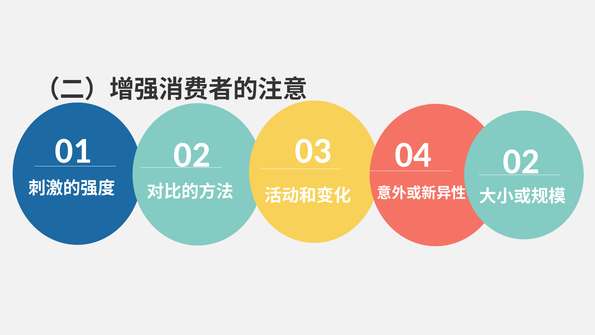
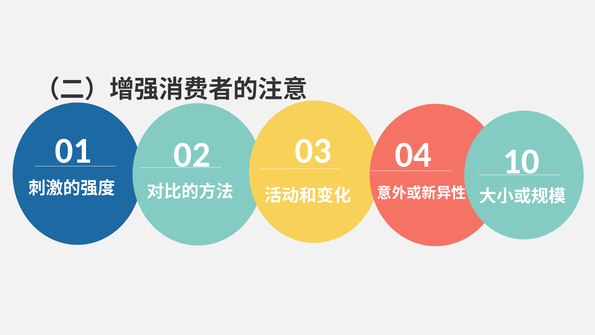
04 02: 02 -> 10 (521, 161)
